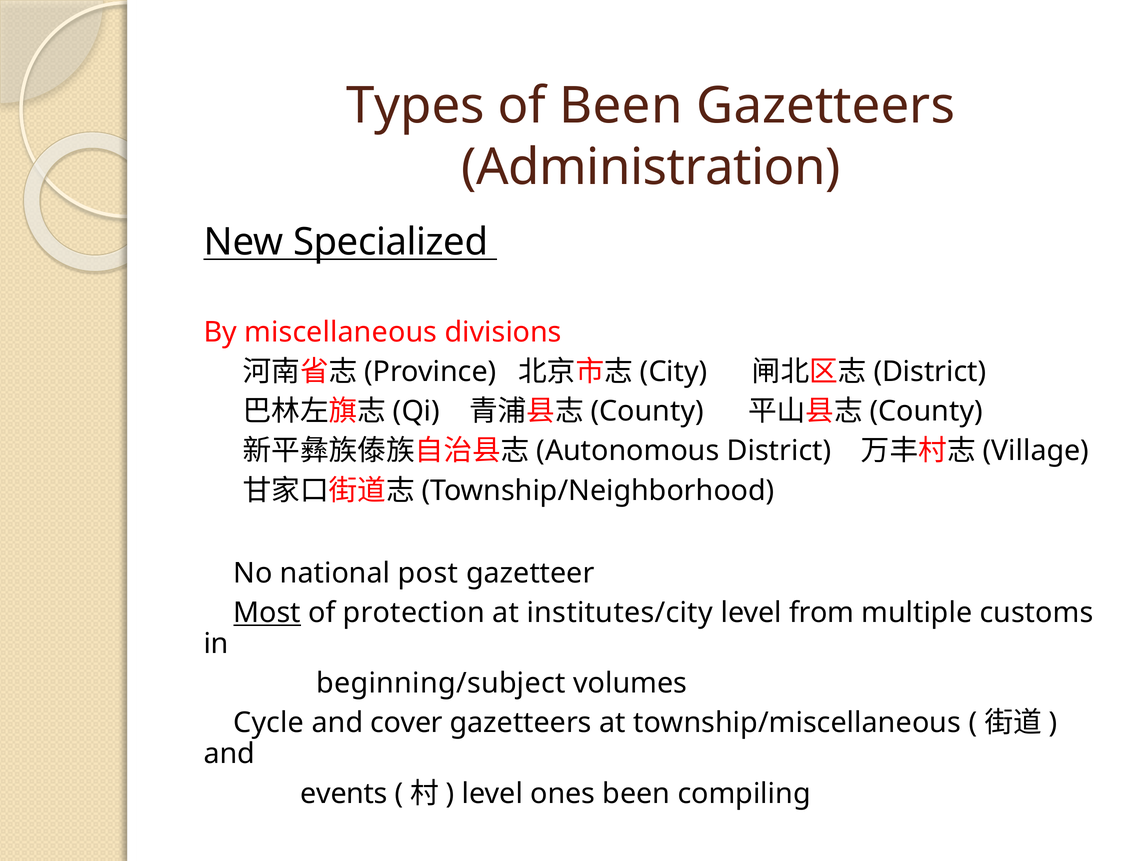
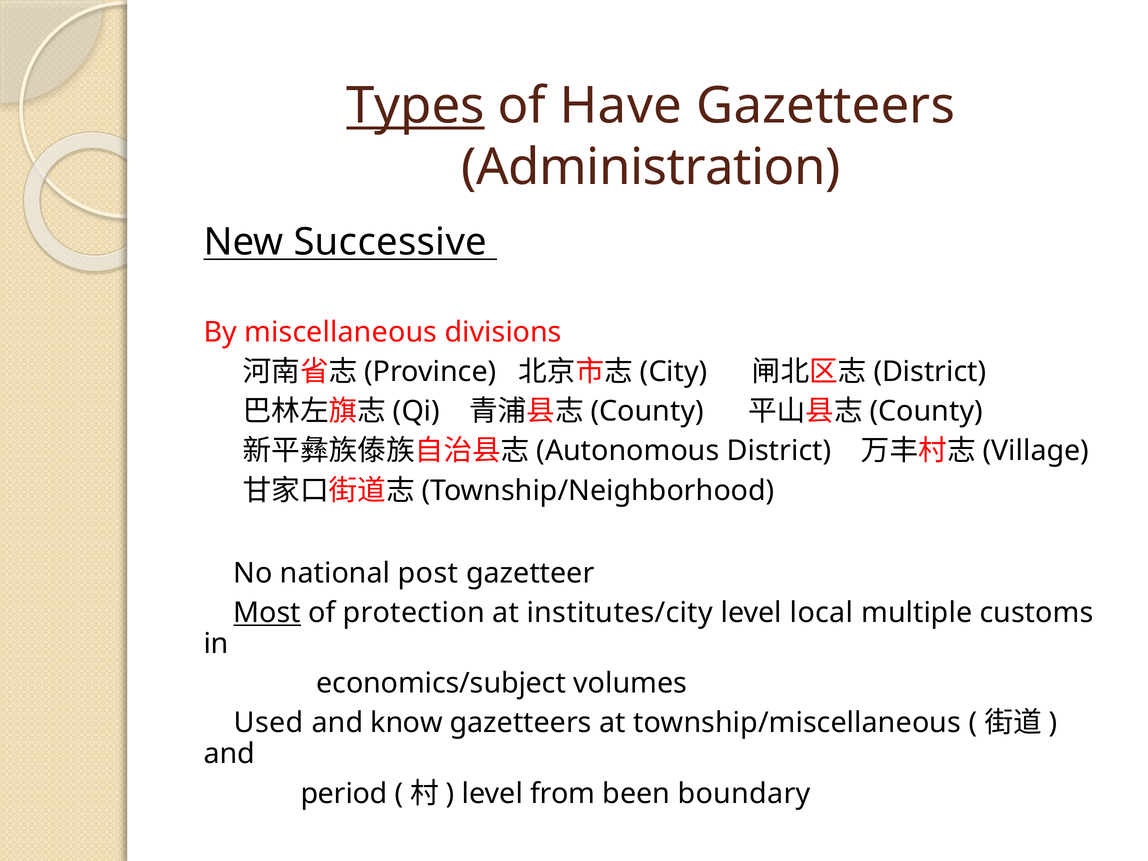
Types underline: none -> present (415, 106)
of Been: Been -> Have (621, 106)
Specialized: Specialized -> Successive (390, 242)
from: from -> local (821, 613)
beginning/subject: beginning/subject -> economics/subject (441, 683)
Cycle: Cycle -> Used (269, 723)
cover: cover -> know (407, 723)
events: events -> period (344, 794)
ones: ones -> from (563, 794)
compiling: compiling -> boundary (744, 794)
